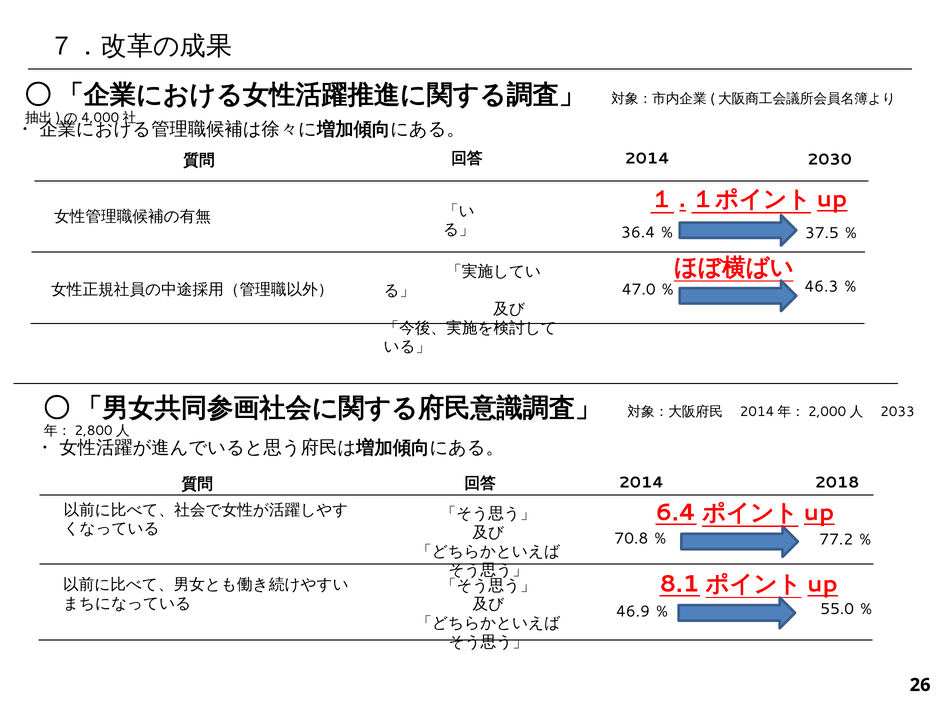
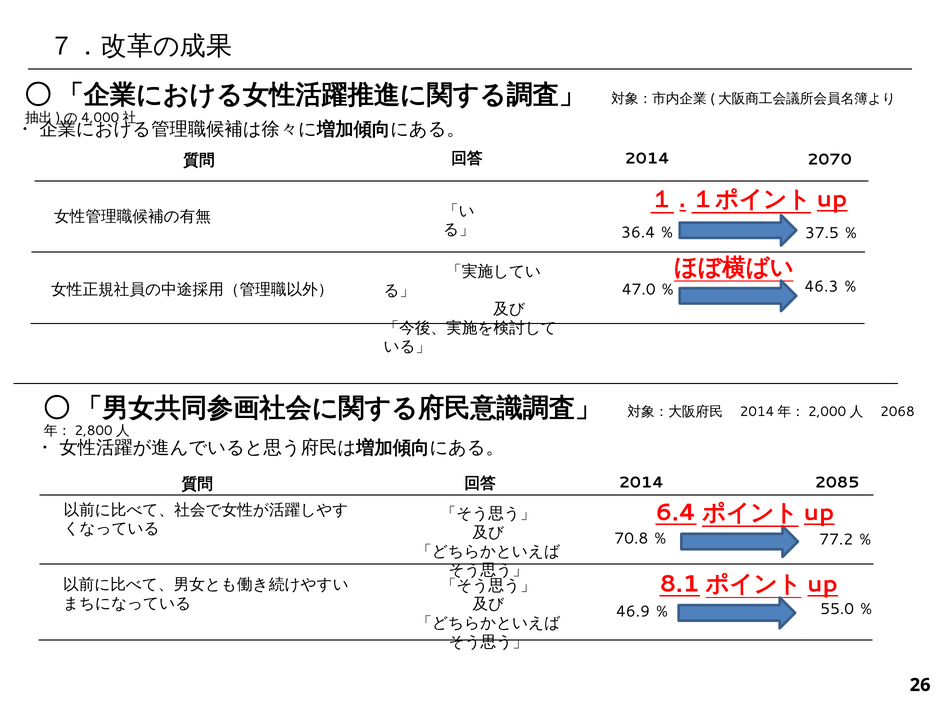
2030: 2030 -> 2070 (829, 159)
2033: 2033 -> 2068 (897, 412)
2018: 2018 -> 2085 (837, 482)
